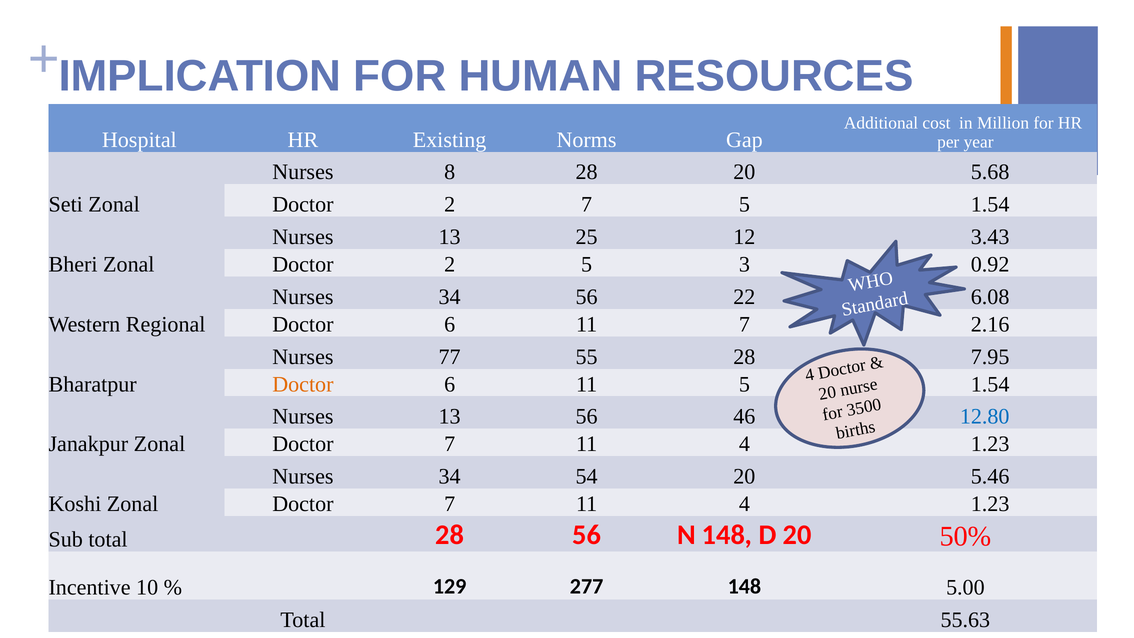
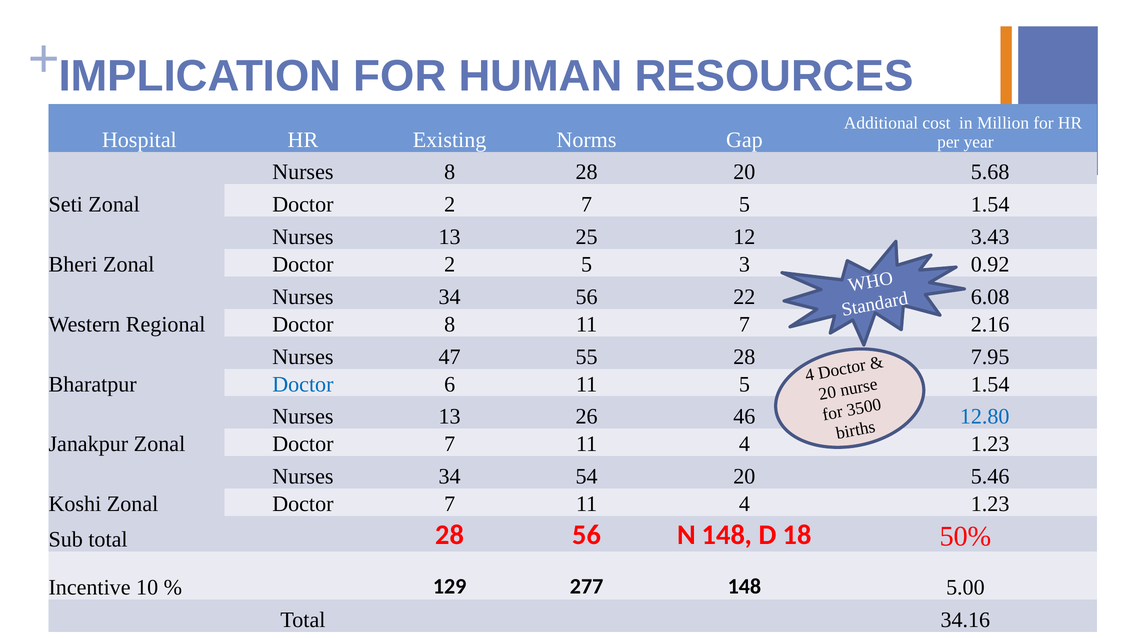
6: 6 -> 8 (450, 324)
77: 77 -> 47 (450, 357)
Doctor colour: orange -> blue (303, 384)
13 56: 56 -> 26 (587, 416)
D 20: 20 -> 18 (797, 535)
55.63: 55.63 -> 34.16 (965, 620)
